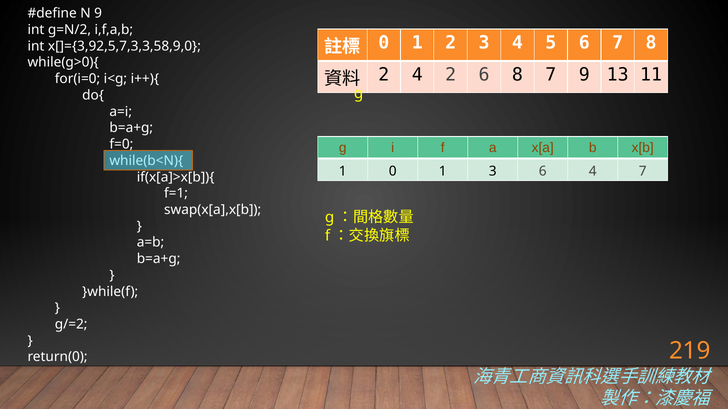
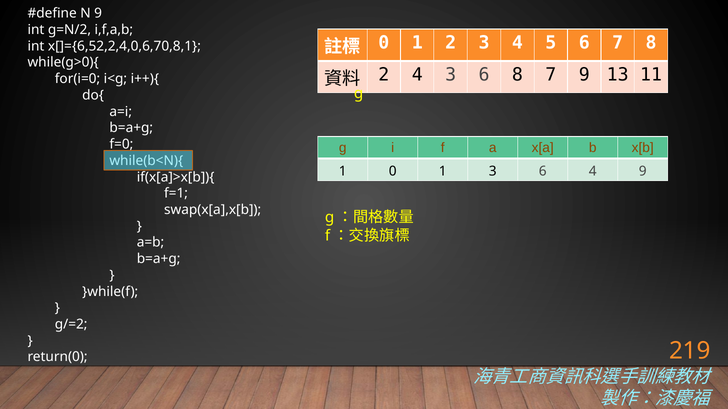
x[]={3,92,5,7,3,3,58,9,0: x[]={3,92,5,7,3,3,58,9,0 -> x[]={6,52,2,4,0,6,70,8,1 (124, 46)
4 2: 2 -> 3 (451, 75)
4 7: 7 -> 9 (643, 172)
